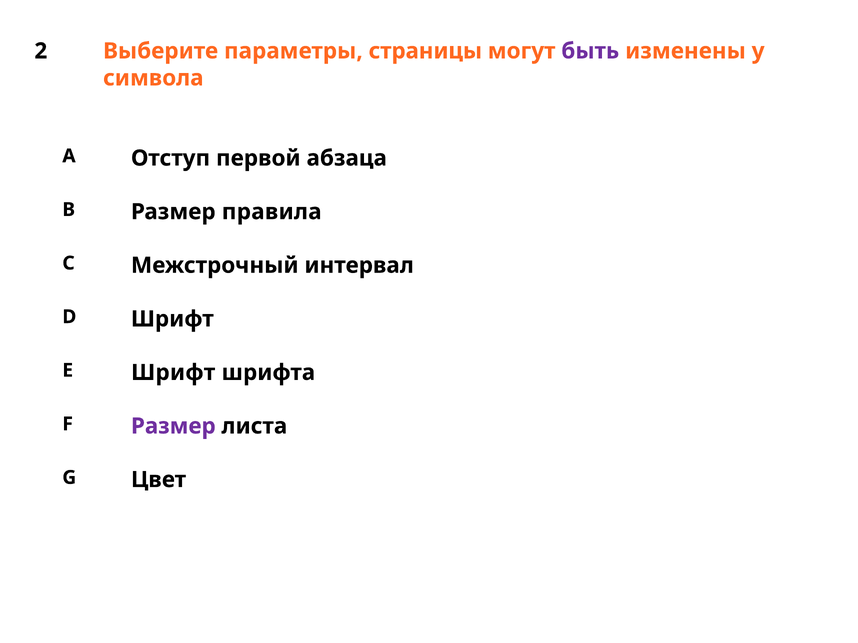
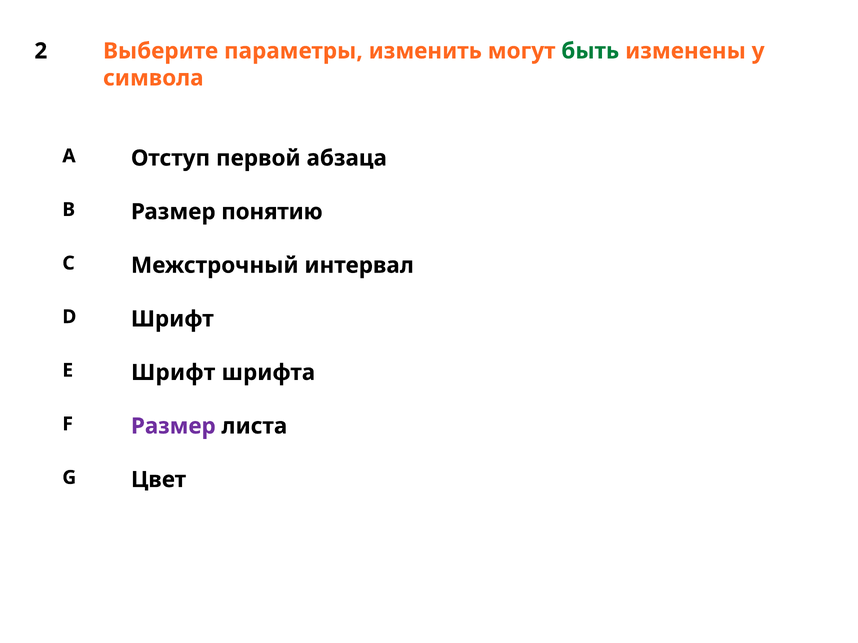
страницы: страницы -> изменить (425, 51)
быть colour: purple -> green (590, 51)
правила: правила -> понятию (272, 212)
